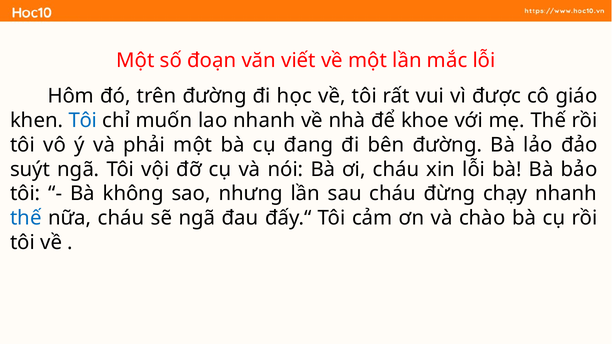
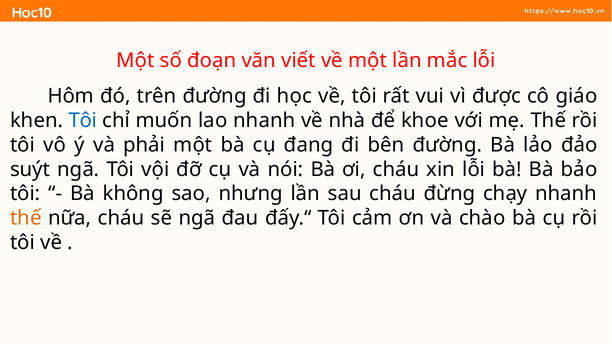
thế colour: blue -> orange (26, 218)
